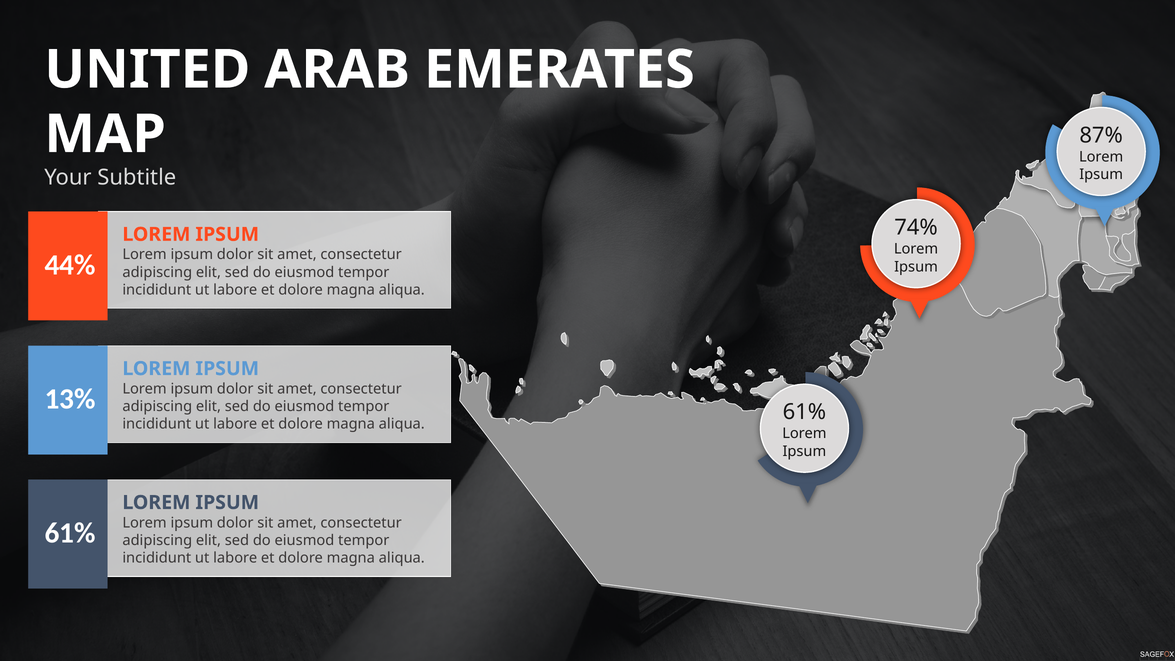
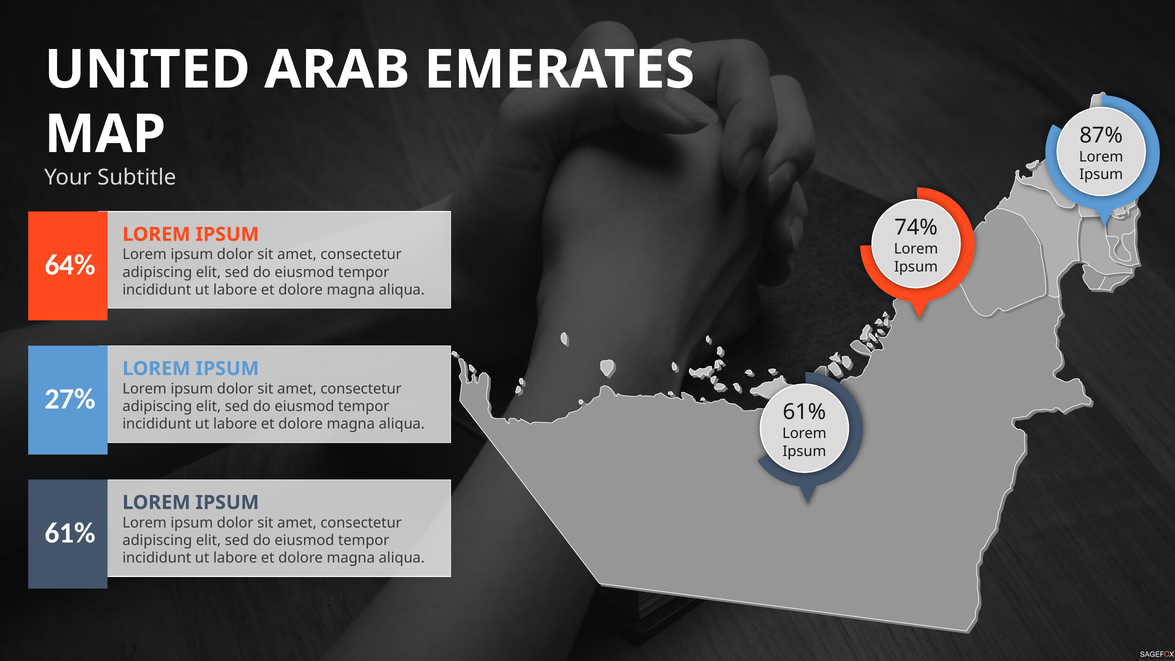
44%: 44% -> 64% (70, 265)
13%: 13% -> 27% (70, 399)
